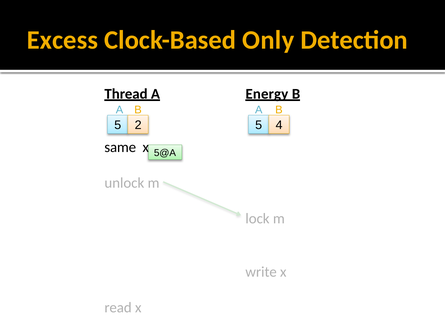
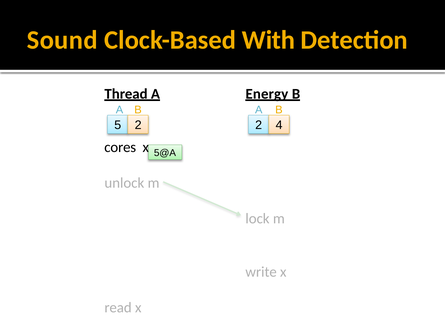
Excess: Excess -> Sound (62, 40)
Only: Only -> With (269, 40)
2 5: 5 -> 2 (259, 125)
same: same -> cores (120, 147)
